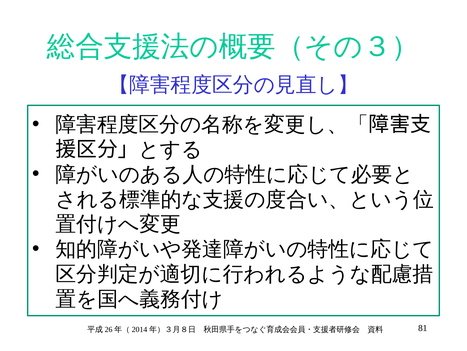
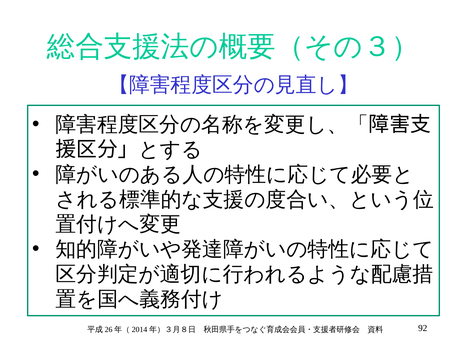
81: 81 -> 92 (423, 328)
